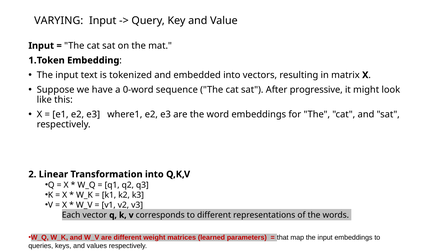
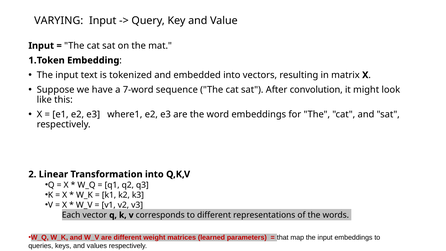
0-word: 0-word -> 7-word (138, 90)
progressive: progressive -> convolution (316, 90)
